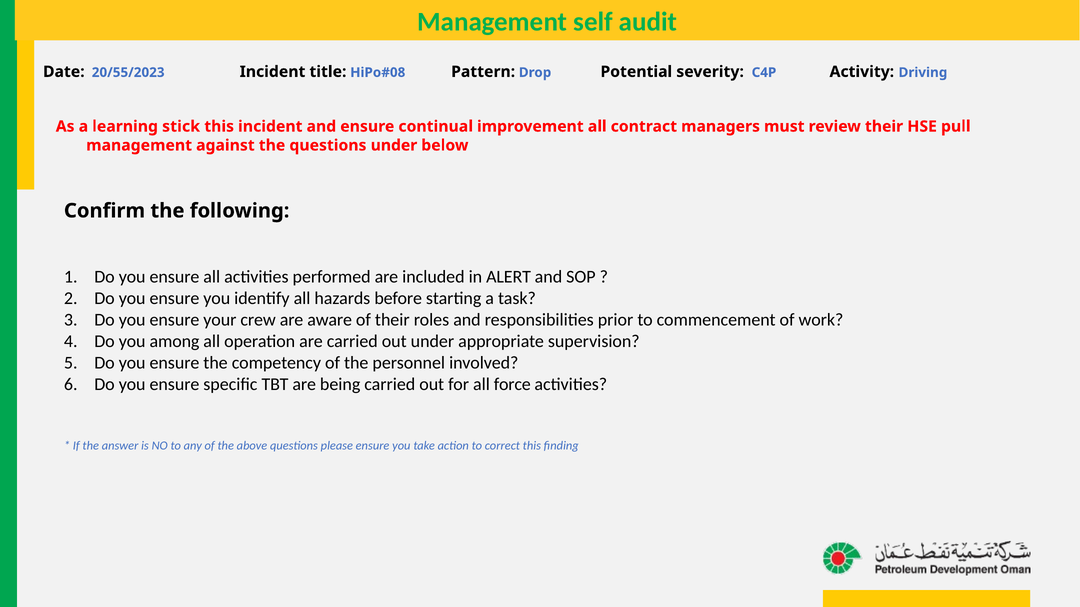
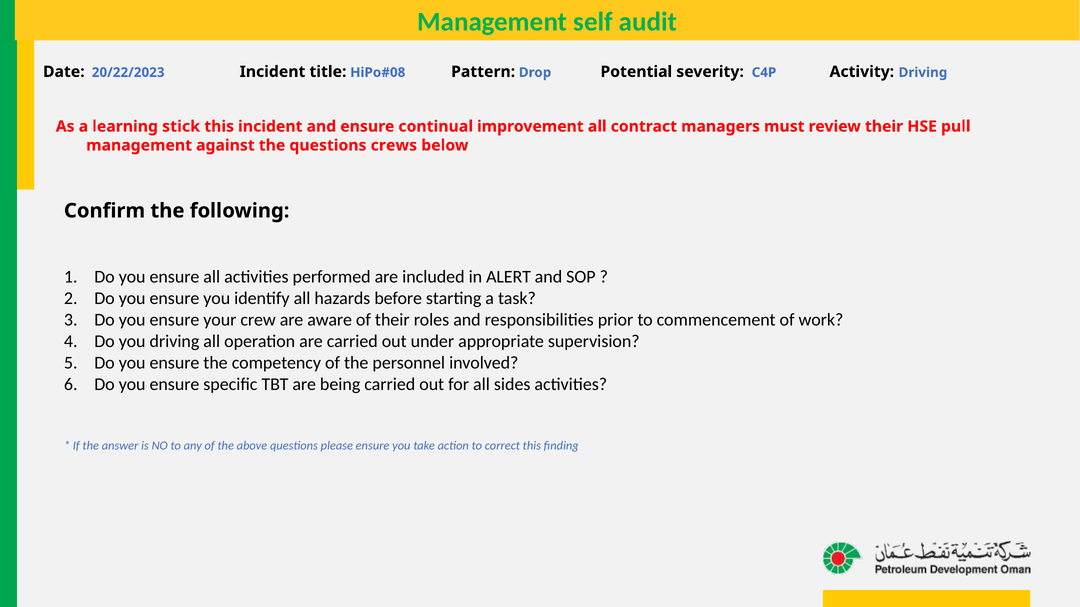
20/55/2023: 20/55/2023 -> 20/22/2023 (128, 73)
questions under: under -> crews (394, 145)
you among: among -> driving (174, 342)
force: force -> sides (512, 385)
